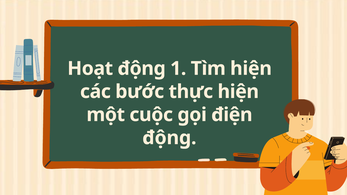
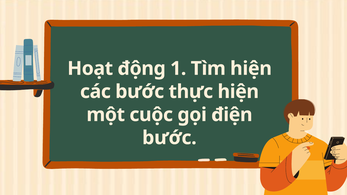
động: động -> bước (169, 138)
